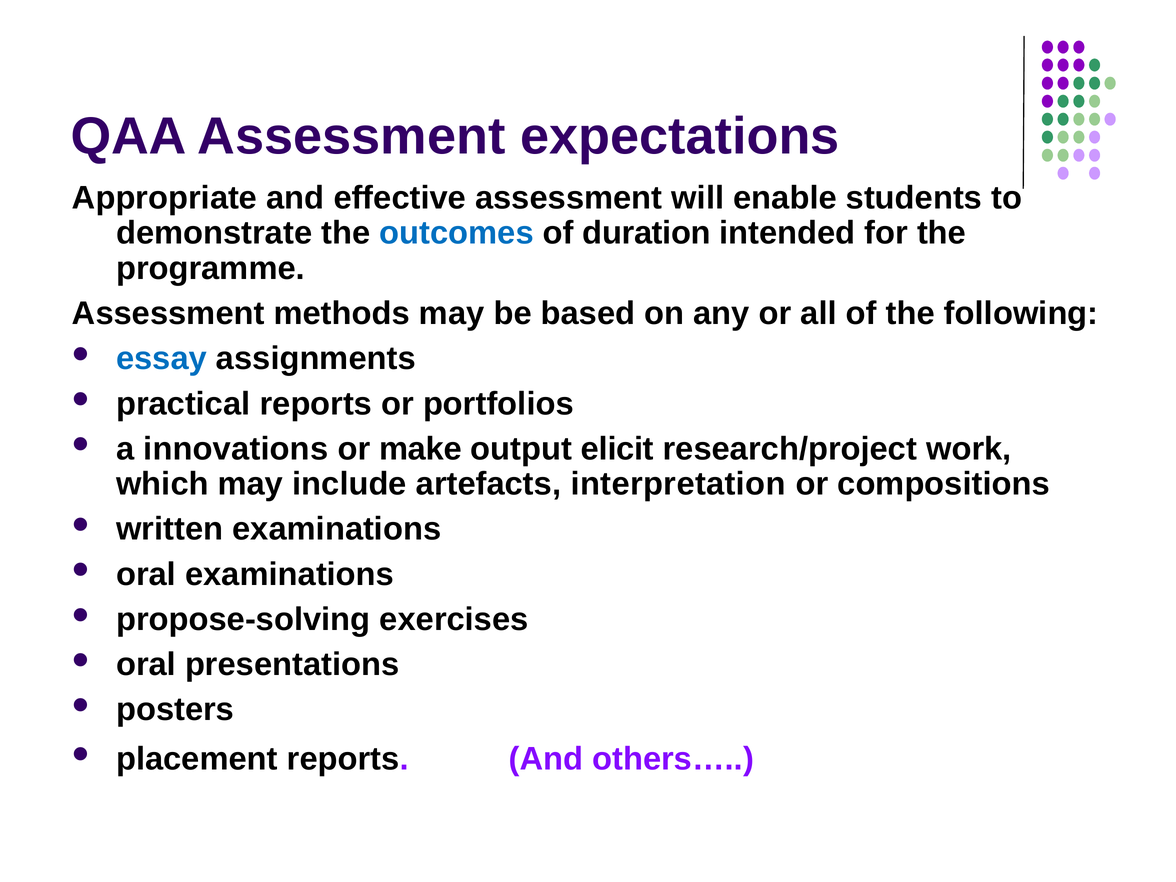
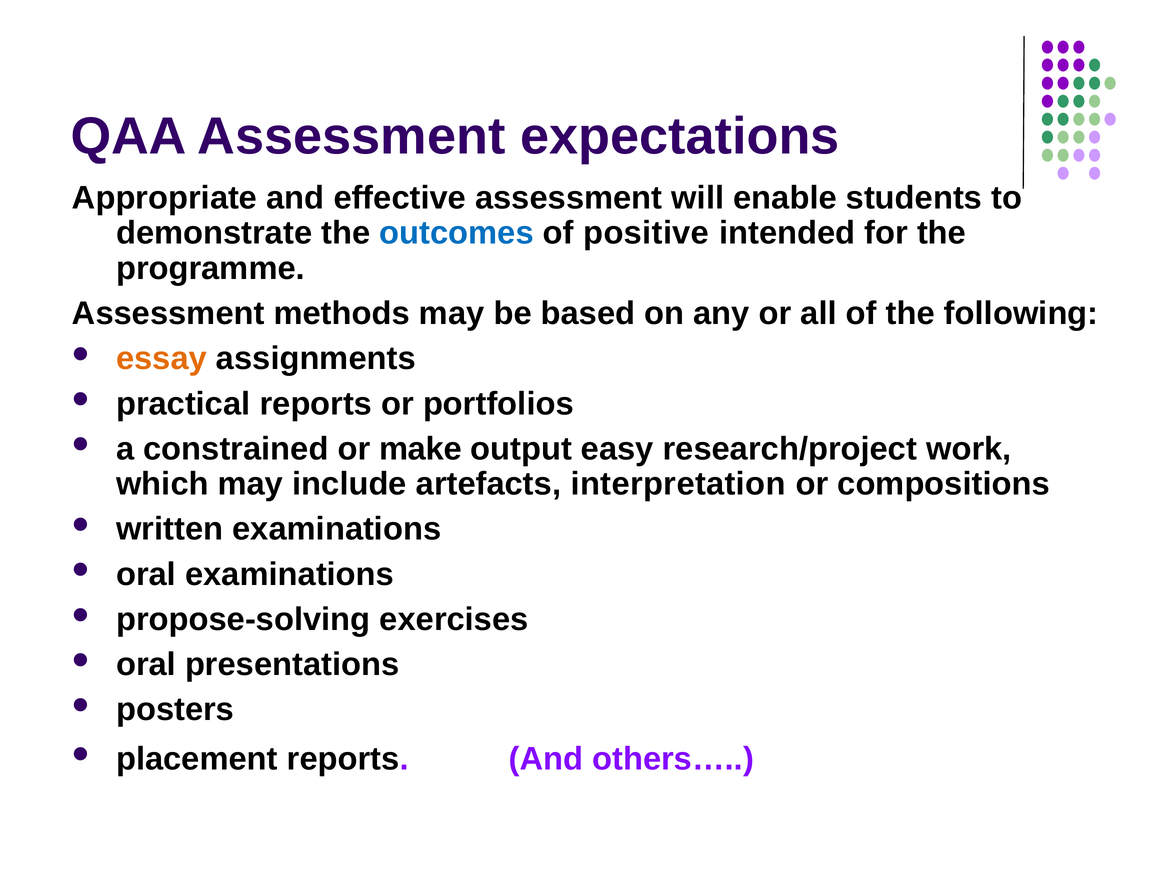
duration: duration -> positive (646, 233)
essay colour: blue -> orange (162, 359)
innovations: innovations -> constrained (236, 449)
elicit: elicit -> easy (617, 449)
